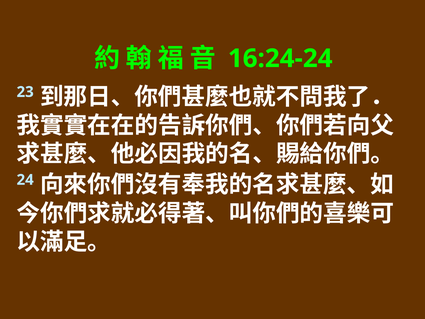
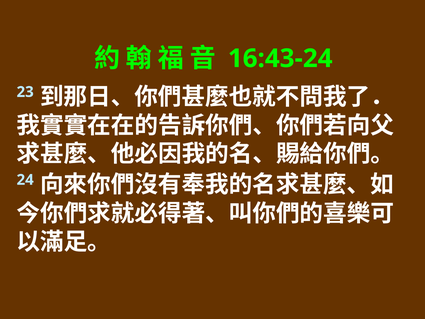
16:24-24: 16:24-24 -> 16:43-24 (280, 58)
